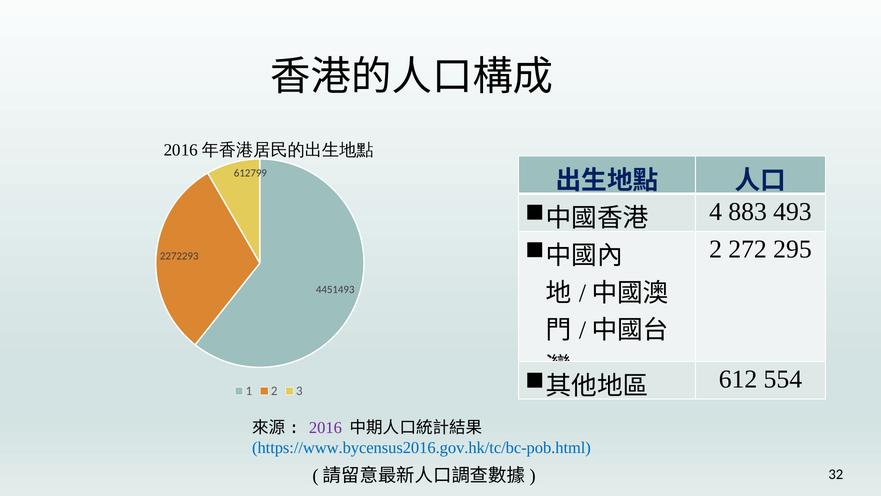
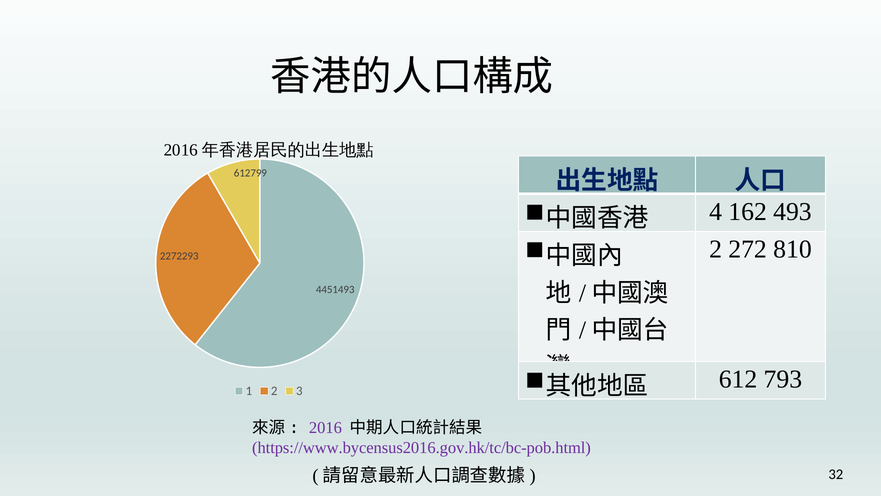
883: 883 -> 162 (748, 211)
295: 295 -> 810 (792, 249)
554: 554 -> 793 (783, 379)
https://www.bycensus2016.gov.hk/tc/bc-pob.html colour: blue -> purple (421, 447)
